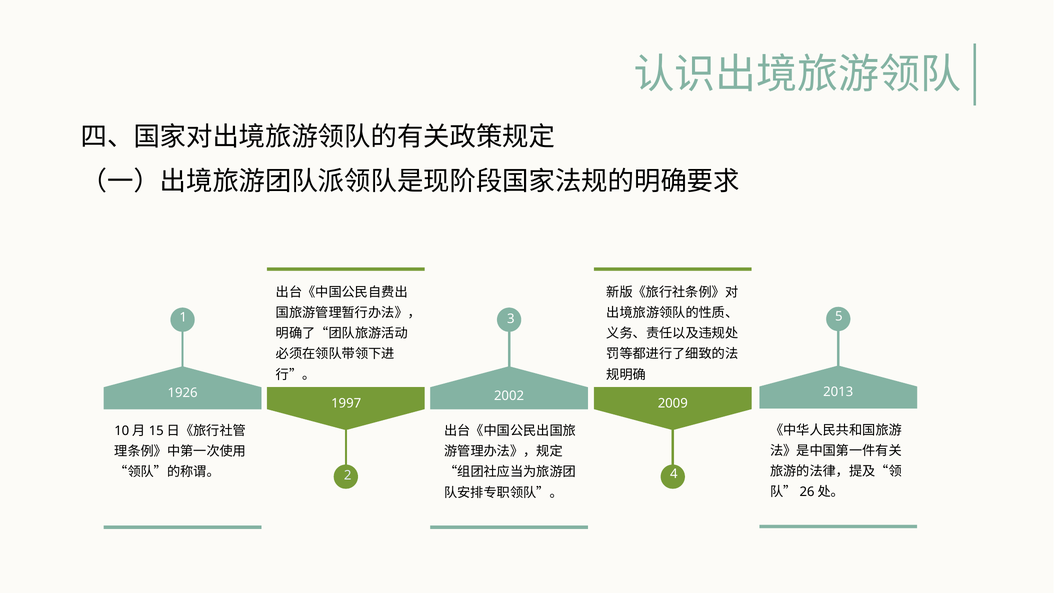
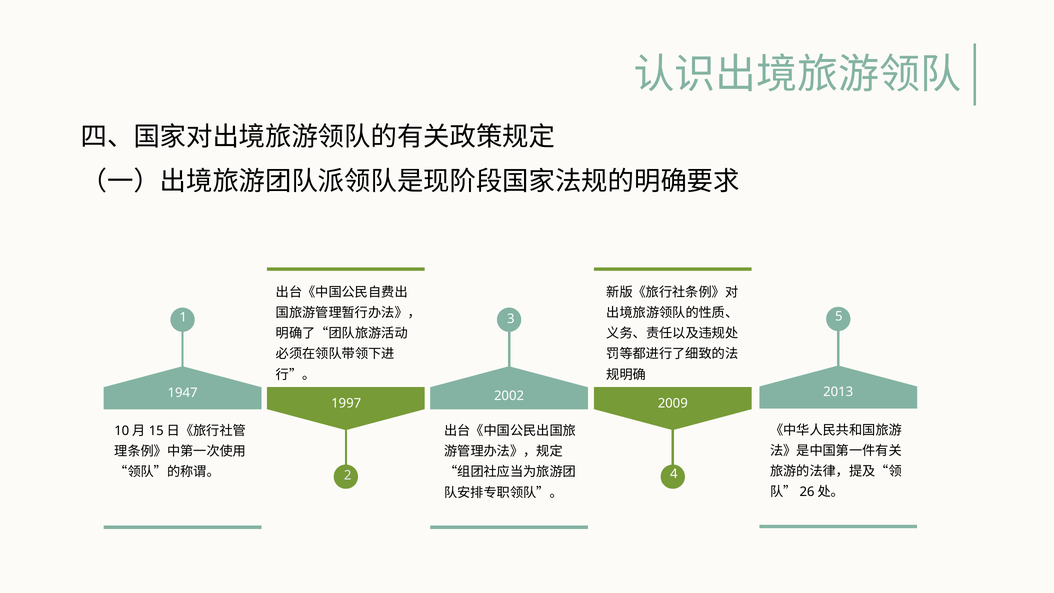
1926: 1926 -> 1947 (183, 393)
